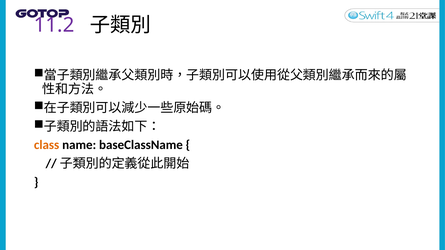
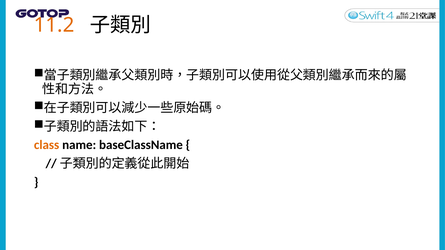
11.2 colour: purple -> orange (54, 25)
